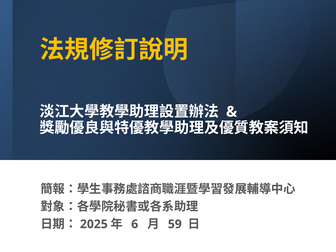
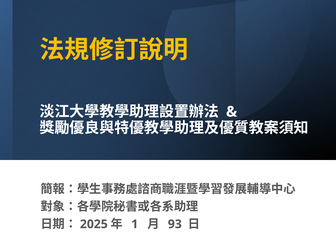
6: 6 -> 1 (135, 224)
59: 59 -> 93 (175, 224)
